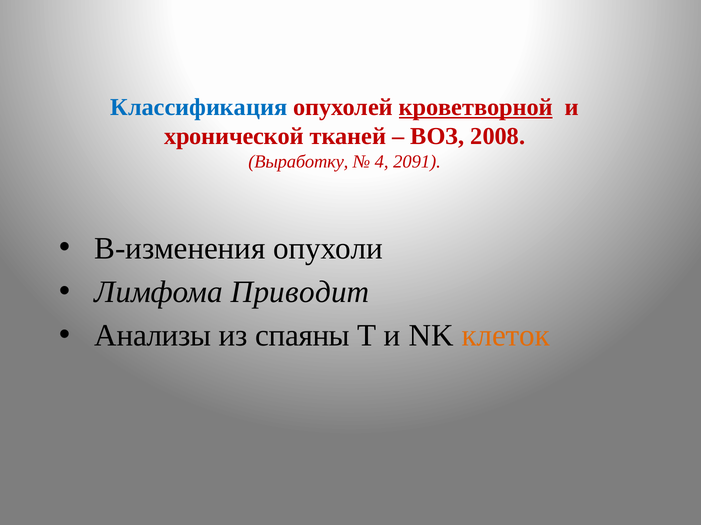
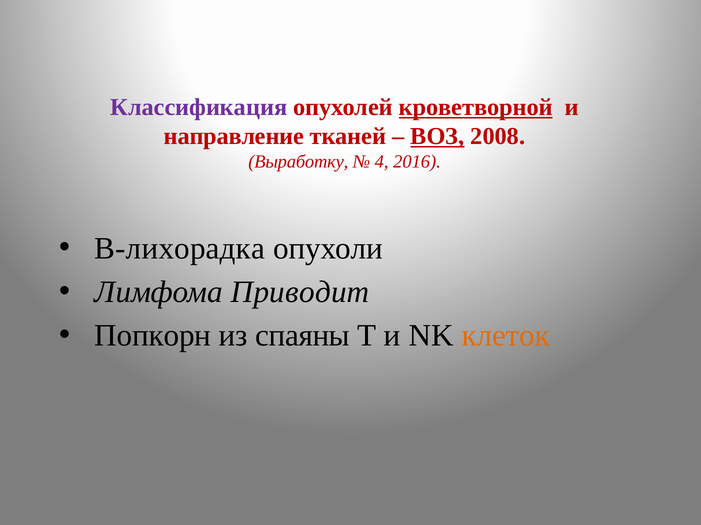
Классификация colour: blue -> purple (199, 107)
хронической: хронической -> направление (234, 137)
ВОЗ underline: none -> present (437, 137)
2091: 2091 -> 2016 (417, 162)
В-изменения: В-изменения -> В-лихорадка (180, 249)
Анализы: Анализы -> Попкорн (153, 336)
